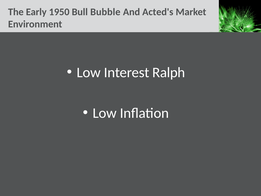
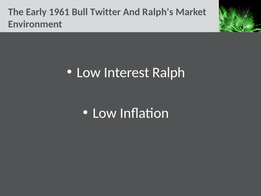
1950: 1950 -> 1961 (59, 12)
Bubble: Bubble -> Twitter (105, 12)
Acted's: Acted's -> Ralph's (158, 12)
